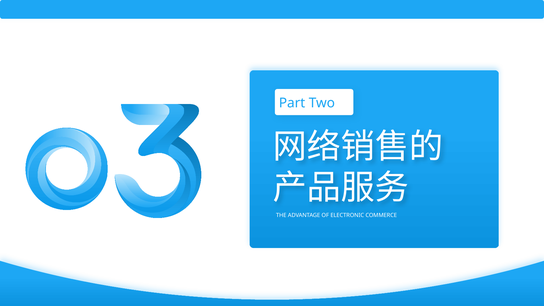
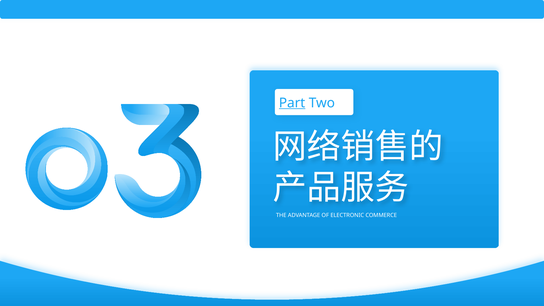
Part underline: none -> present (292, 103)
